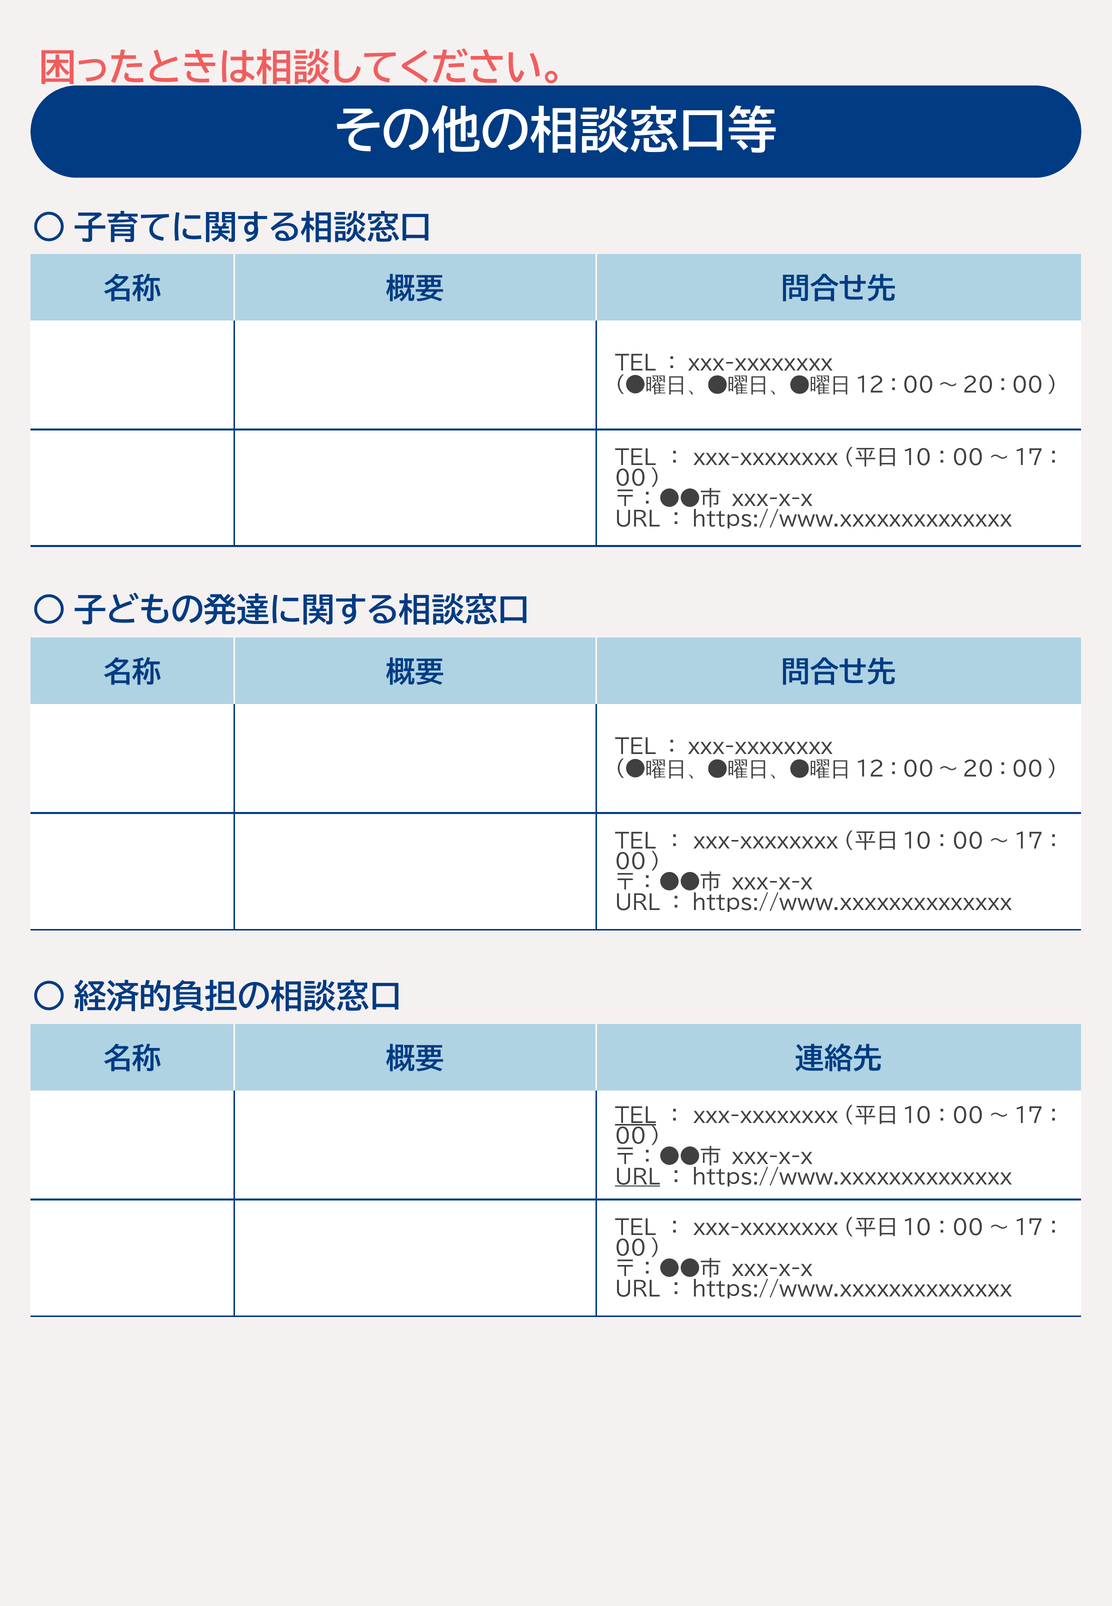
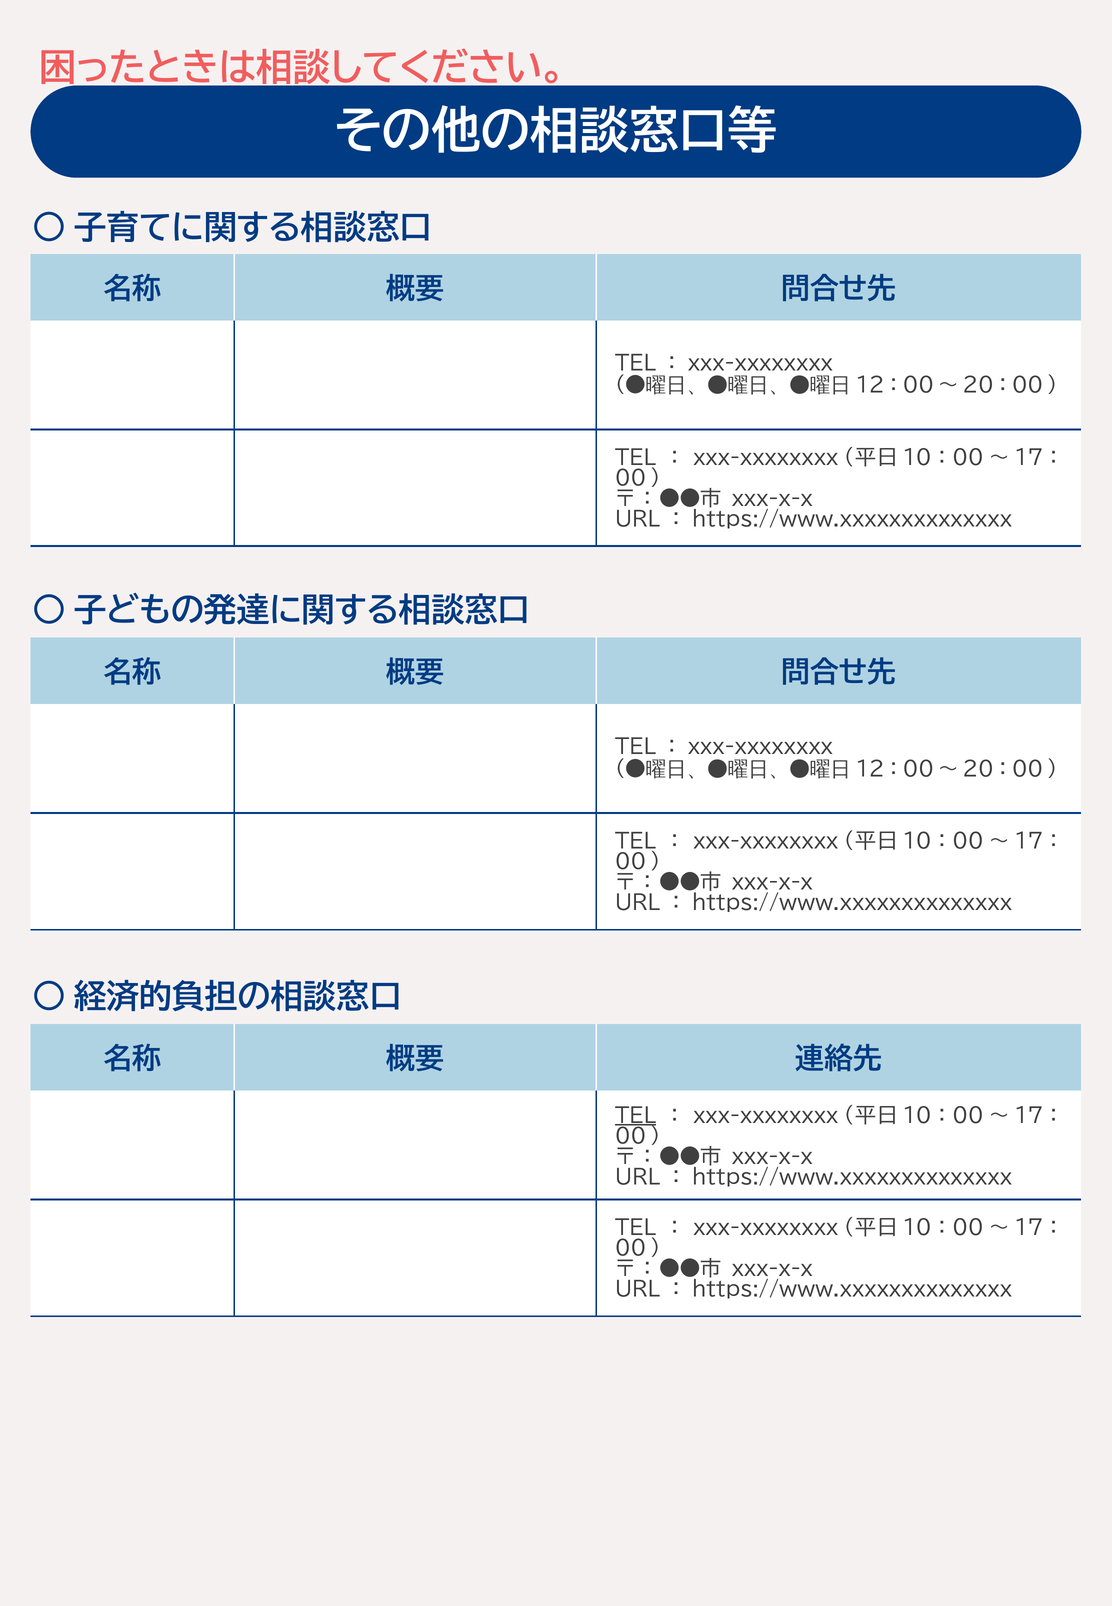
URL underline: present -> none (638, 1177)
